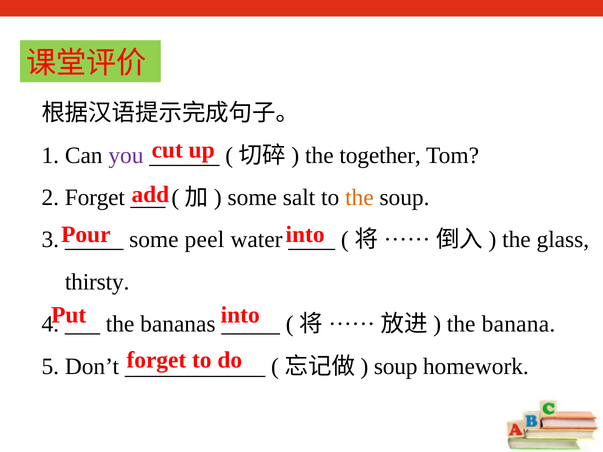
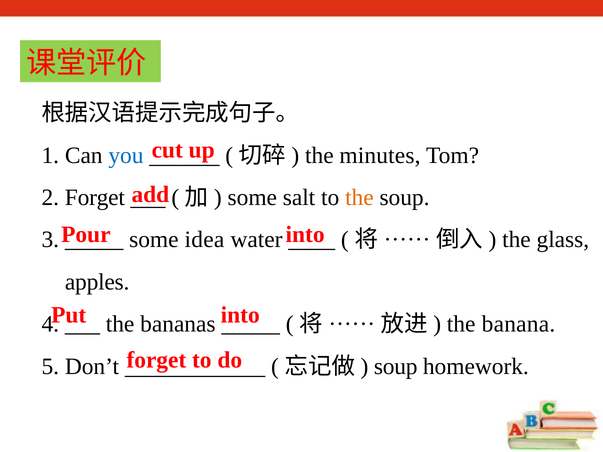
you colour: purple -> blue (126, 155)
together: together -> minutes (380, 155)
peel: peel -> idea (204, 240)
thirsty: thirsty -> apples (97, 282)
